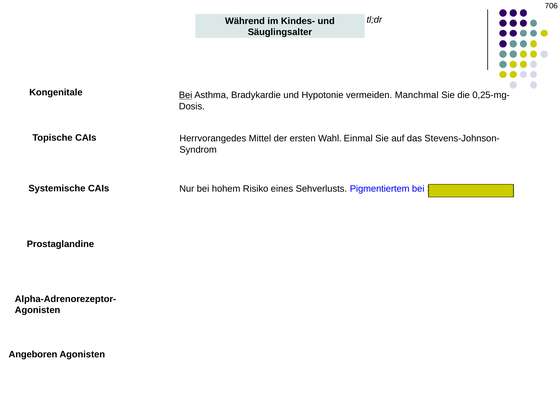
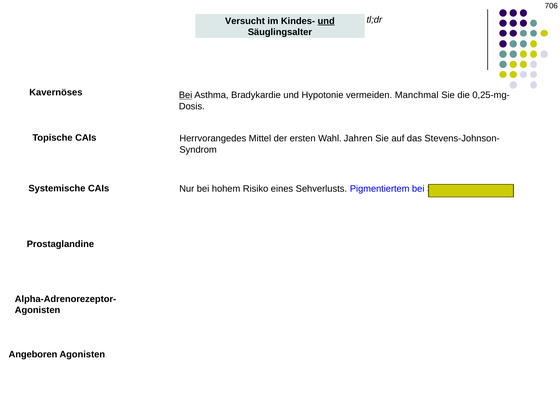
Während: Während -> Versucht (245, 21)
und underline: none -> present (326, 21)
Kongenitale: Kongenitale -> Kavernöses (56, 93)
Einmal: Einmal -> Jahren (358, 138)
